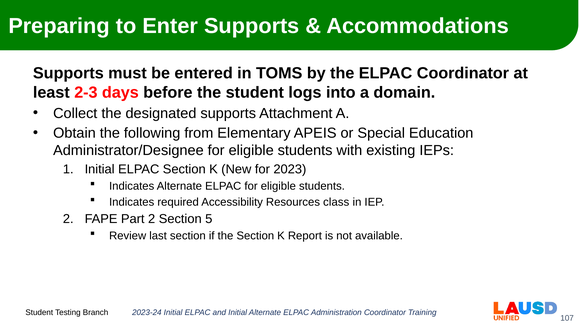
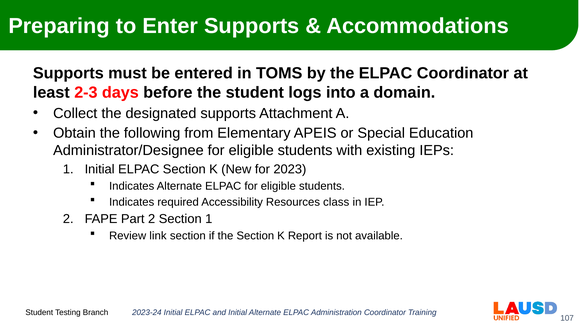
Section 5: 5 -> 1 (209, 219)
last: last -> link (158, 236)
